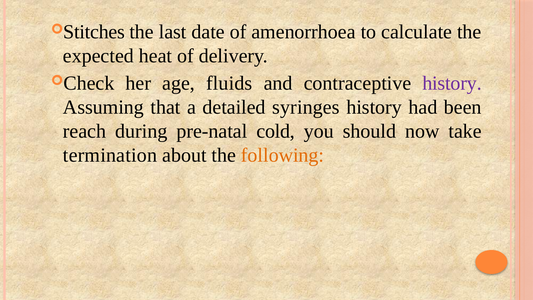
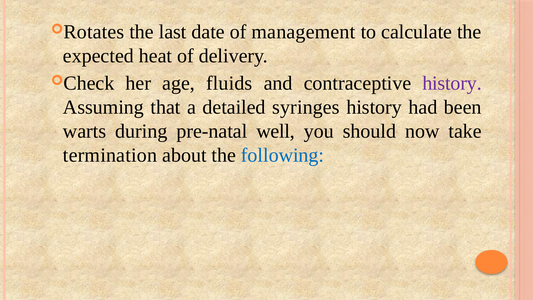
Stitches: Stitches -> Rotates (94, 32)
amenorrhoea: amenorrhoea -> management (303, 32)
reach: reach -> warts (85, 131)
cold: cold -> well (276, 131)
following colour: orange -> blue (283, 155)
